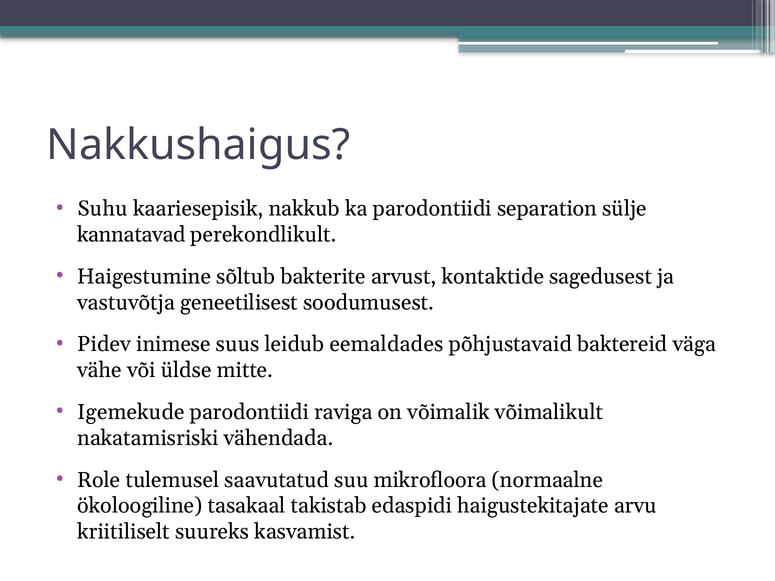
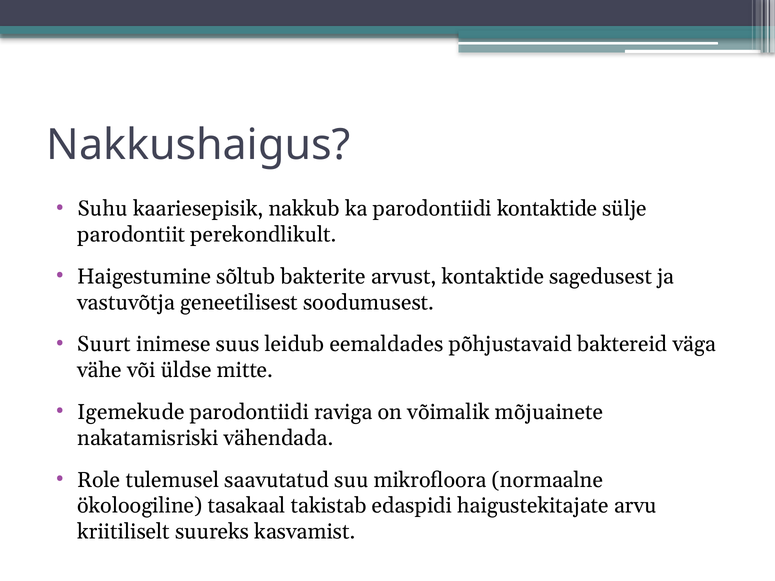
parodontiidi separation: separation -> kontaktide (547, 209)
kannatavad: kannatavad -> parodontiit (131, 235)
Pidev: Pidev -> Suurt (104, 345)
võimalikult: võimalikult -> mõjuainete (549, 412)
